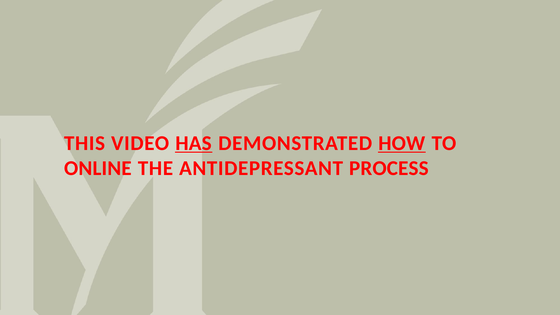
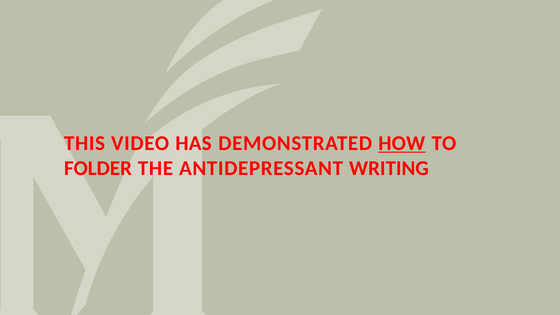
HAS underline: present -> none (194, 143)
ONLINE: ONLINE -> FOLDER (98, 168)
PROCESS: PROCESS -> WRITING (389, 168)
